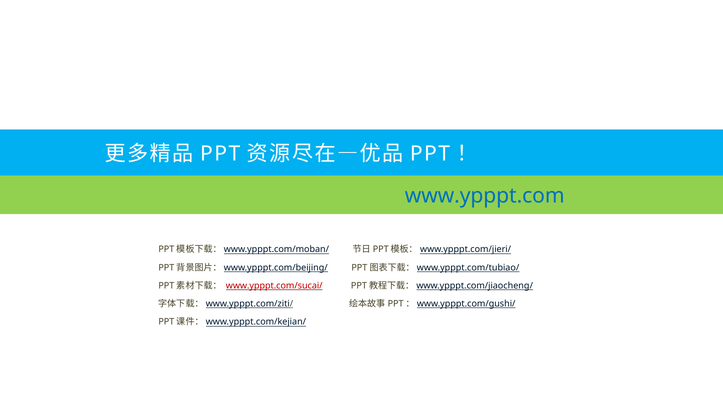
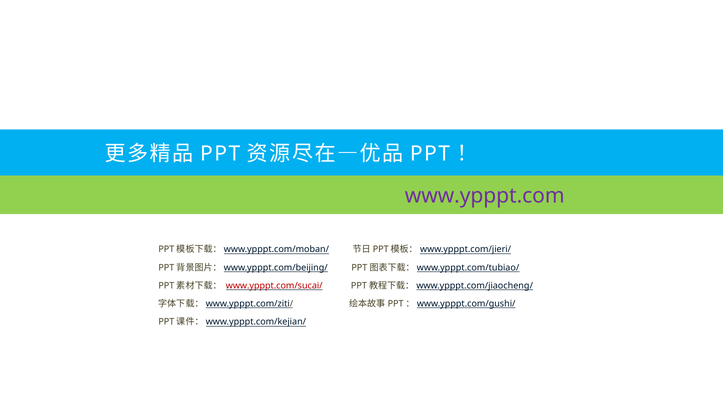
www.ypppt.com colour: blue -> purple (485, 196)
